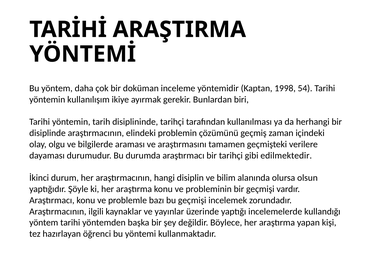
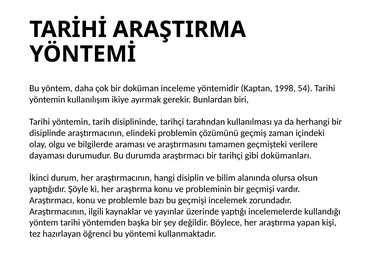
edilmektedir: edilmektedir -> dokümanları (286, 155)
